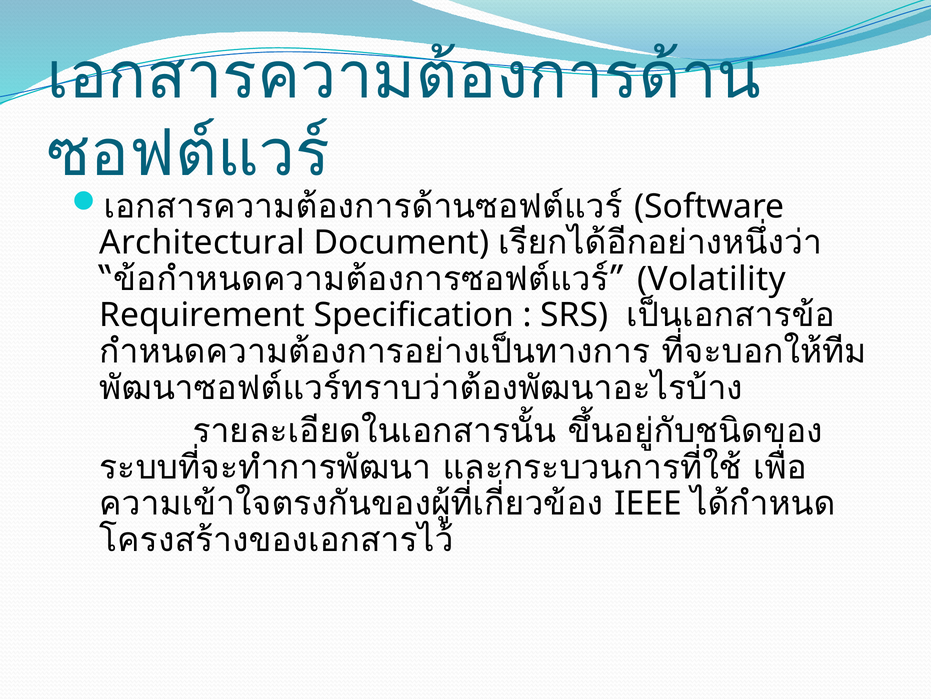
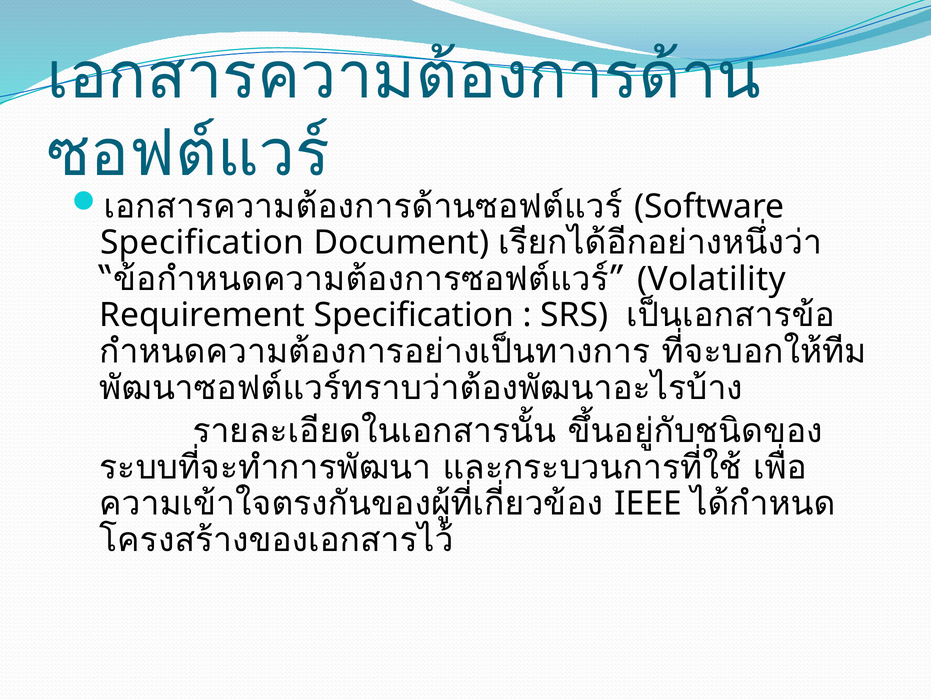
Architectural: Architectural -> Specification (202, 242)
